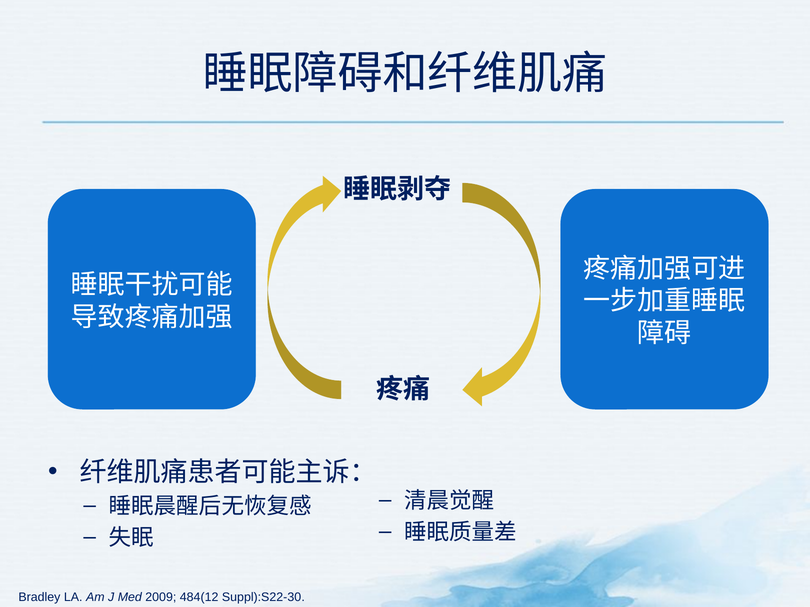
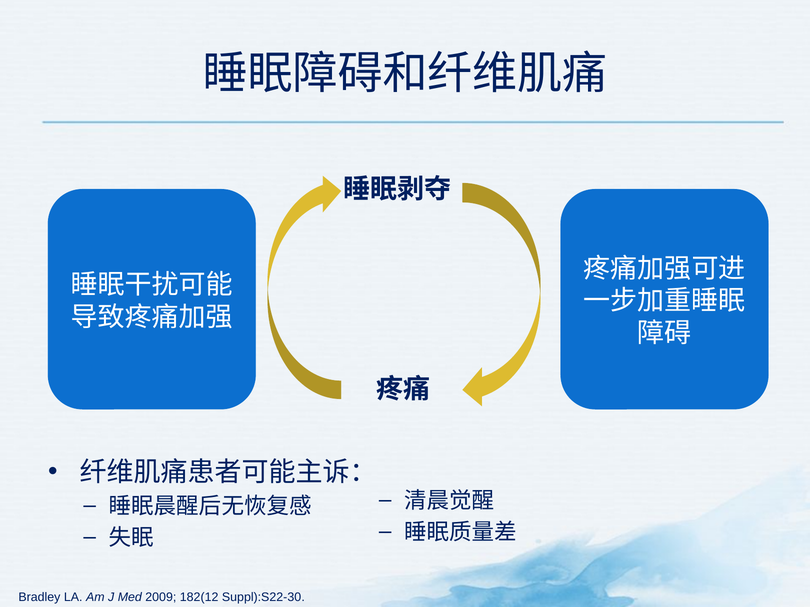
484(12: 484(12 -> 182(12 (199, 598)
